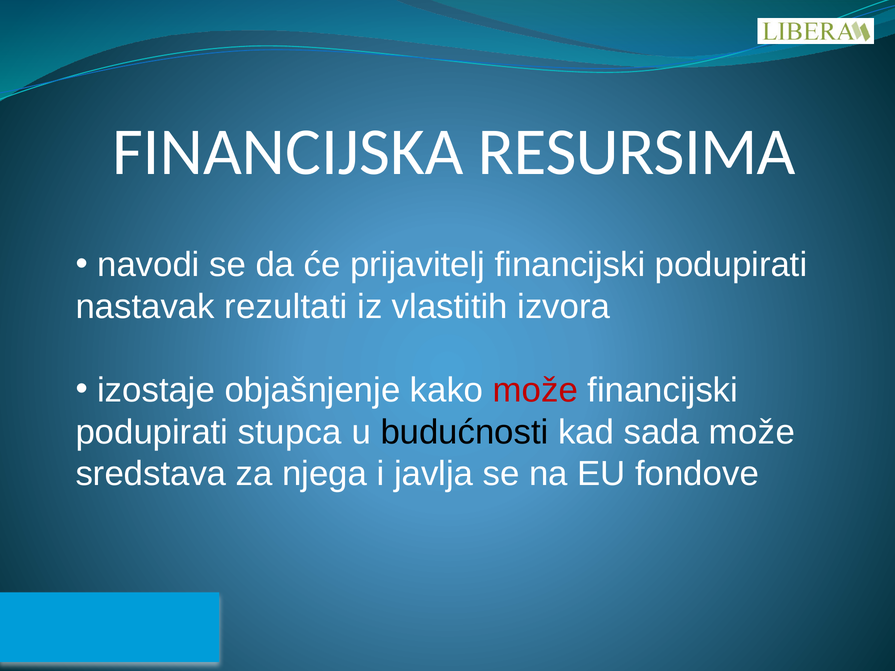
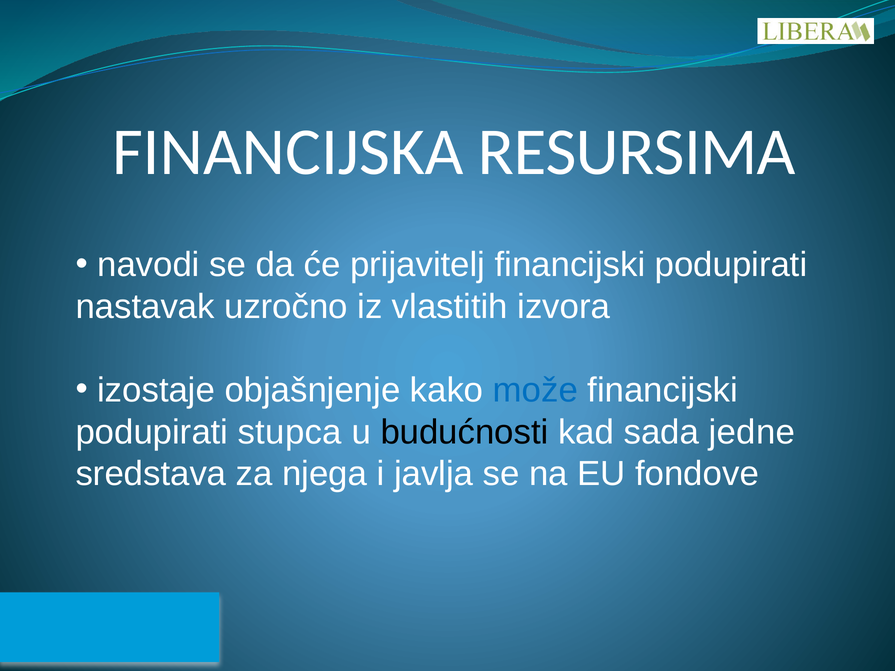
rezultati: rezultati -> uzročno (286, 307)
može colour: red -> blue (535, 390)
sada može: može -> jedne (752, 432)
